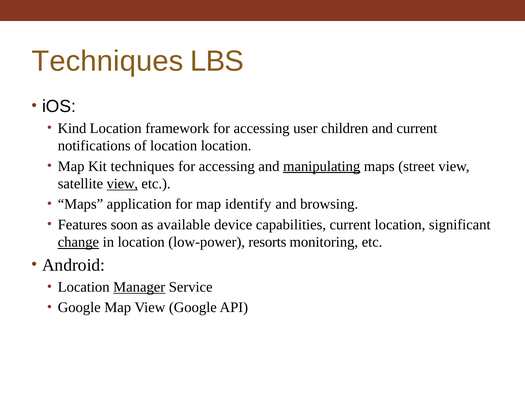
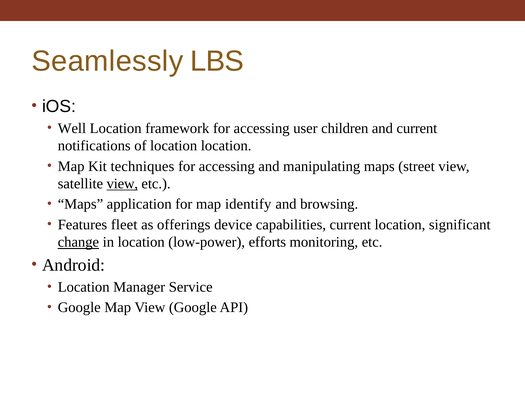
Techniques: Techniques -> Seamlessly (107, 61)
Kind: Kind -> Well (72, 128)
manipulating underline: present -> none (322, 166)
soon: soon -> fleet (124, 224)
available: available -> offerings (184, 224)
resorts: resorts -> efforts (267, 242)
Manager underline: present -> none (139, 287)
